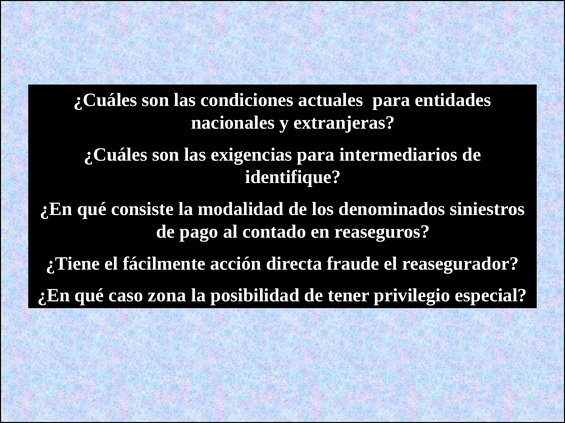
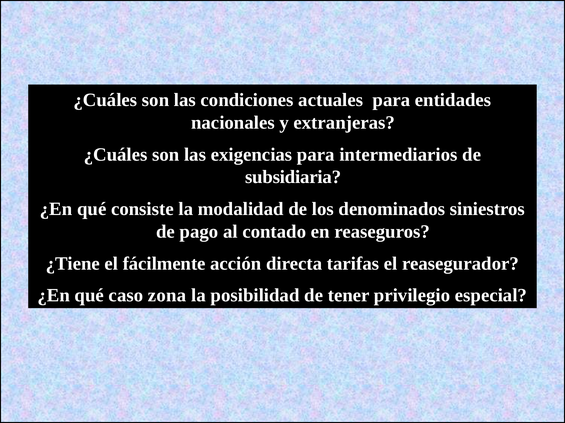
identifique: identifique -> subsidiaria (293, 177)
fraude: fraude -> tarifas (353, 264)
